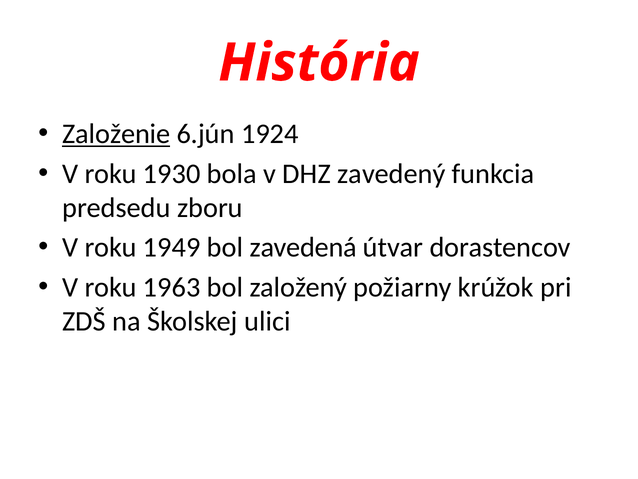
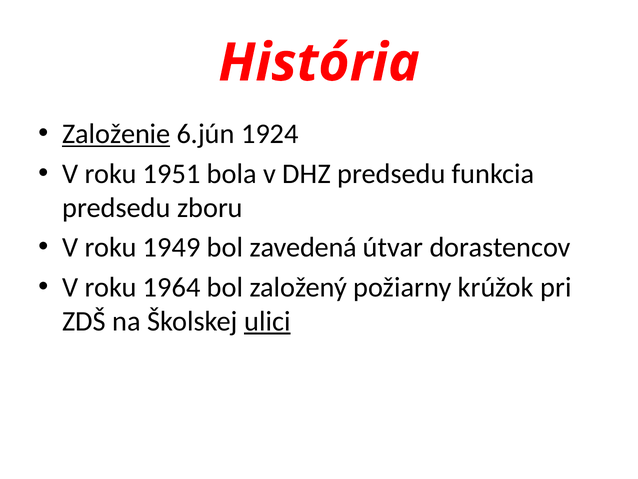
1930: 1930 -> 1951 (172, 174)
DHZ zavedený: zavedený -> predsedu (391, 174)
1963: 1963 -> 1964 (172, 287)
ulici underline: none -> present (267, 321)
